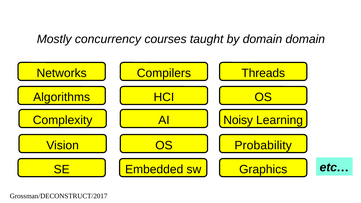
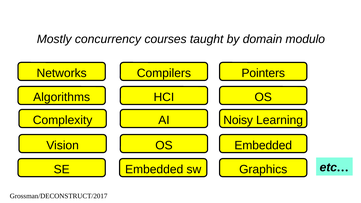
domain domain: domain -> modulo (305, 39)
Threads: Threads -> Pointers (263, 73)
Vision Probability: Probability -> Embedded (263, 145)
